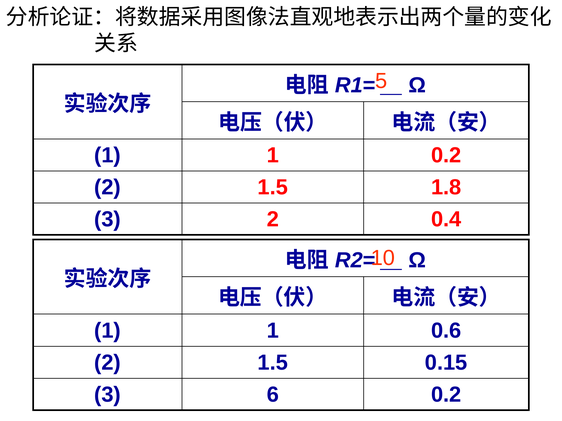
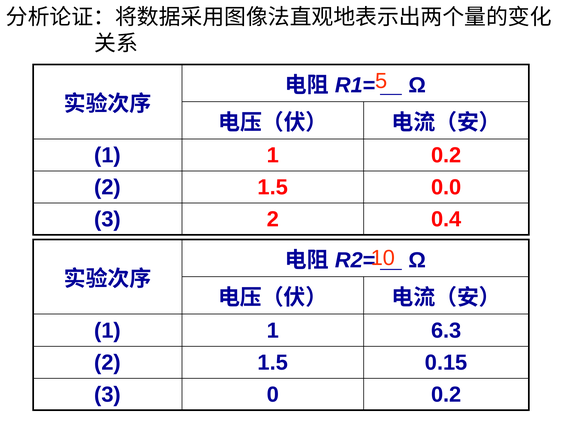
1.8: 1.8 -> 0.0 (446, 188)
0.6: 0.6 -> 6.3 (446, 331)
6: 6 -> 0 (273, 395)
